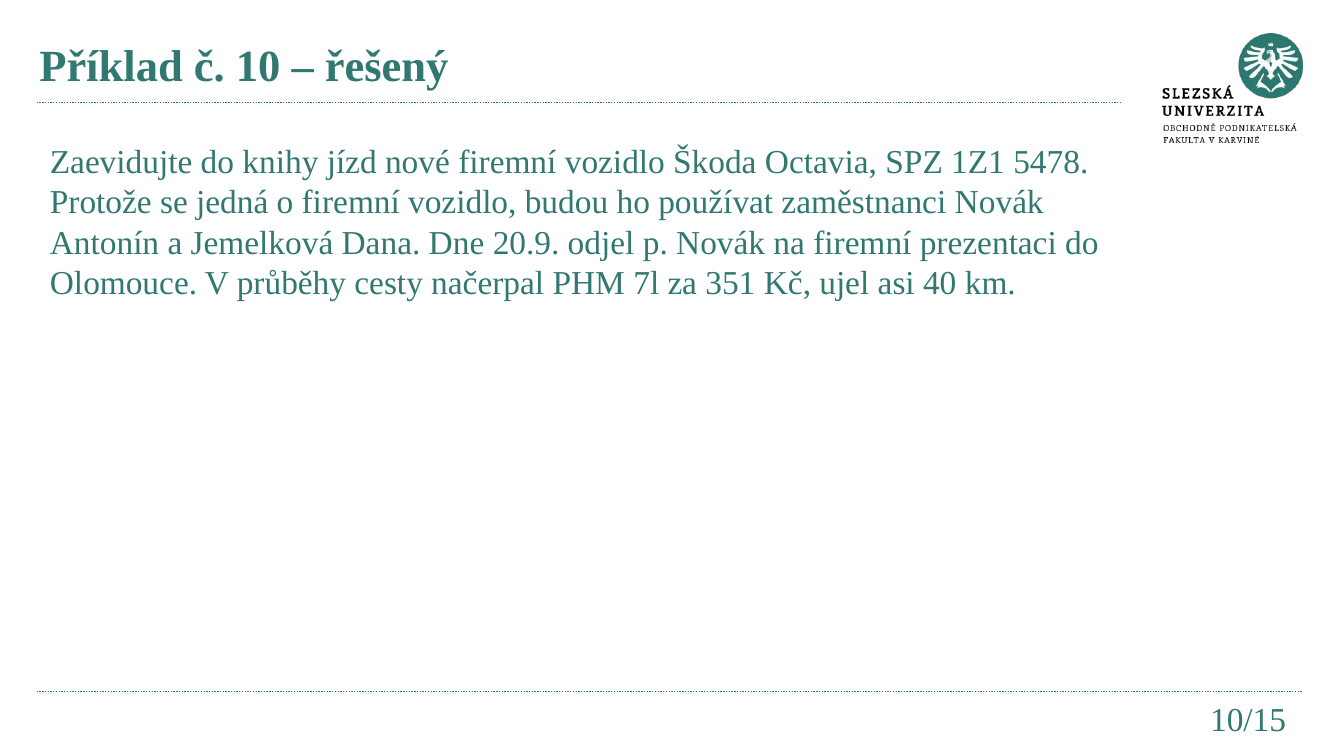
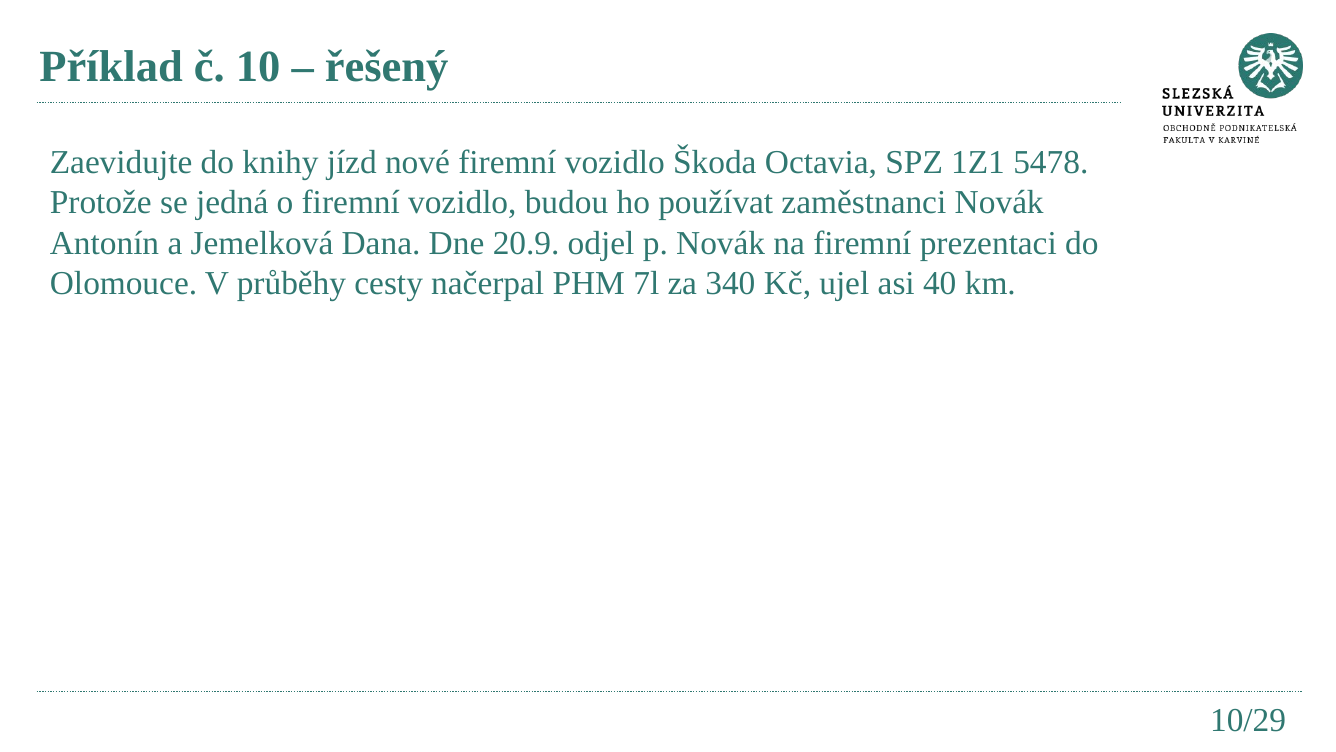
351: 351 -> 340 (730, 283)
10/15: 10/15 -> 10/29 (1248, 720)
